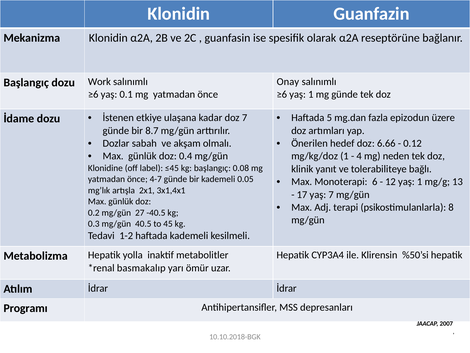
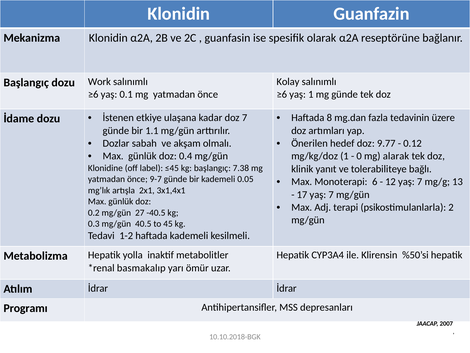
Onay: Onay -> Kolay (288, 82)
5: 5 -> 8 (329, 118)
epizodun: epizodun -> tedavinin (410, 118)
8.7: 8.7 -> 1.1 (152, 130)
6.66: 6.66 -> 9.77 (386, 143)
4: 4 -> 0 (359, 156)
neden: neden -> alarak (396, 156)
0.08: 0.08 -> 7.38 (241, 168)
4-7: 4-7 -> 9-7 (156, 179)
12 yaş 1: 1 -> 7 (420, 182)
8: 8 -> 2 (451, 207)
